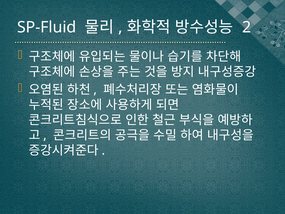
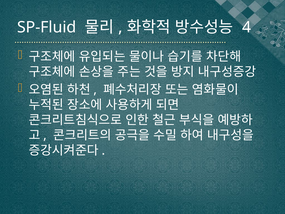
2: 2 -> 4 (247, 27)
